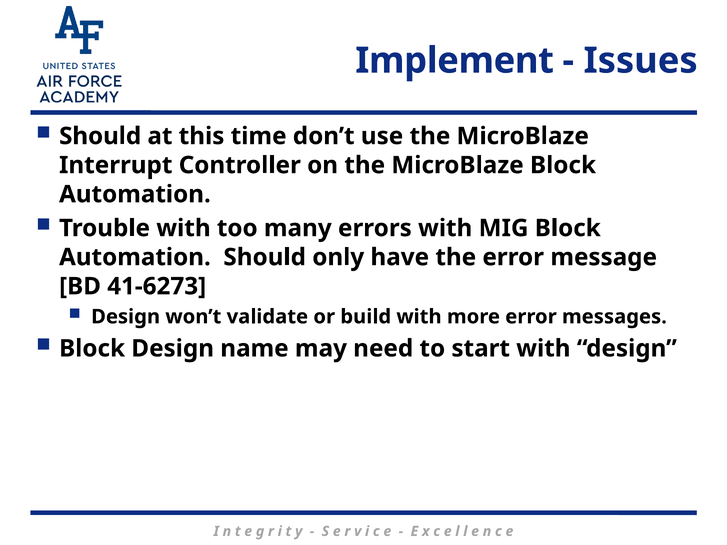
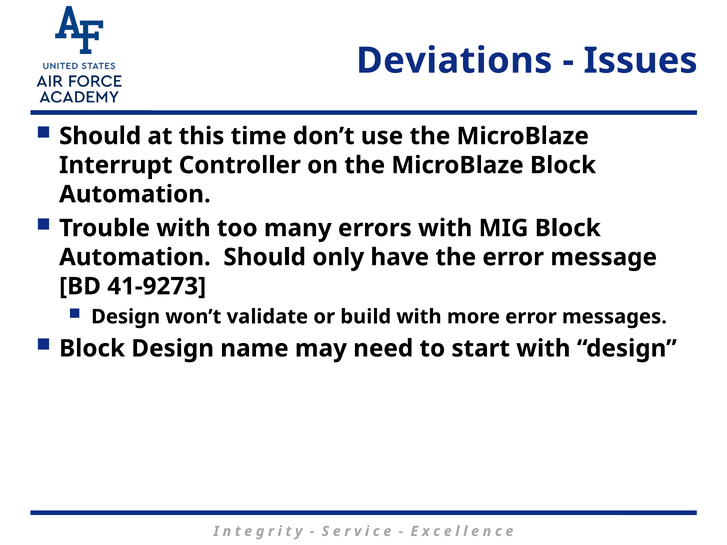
Implement: Implement -> Deviations (454, 61)
41-6273: 41-6273 -> 41-9273 (157, 286)
